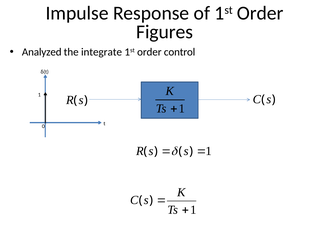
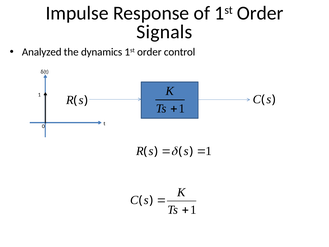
Figures: Figures -> Signals (164, 32)
integrate: integrate -> dynamics (102, 52)
